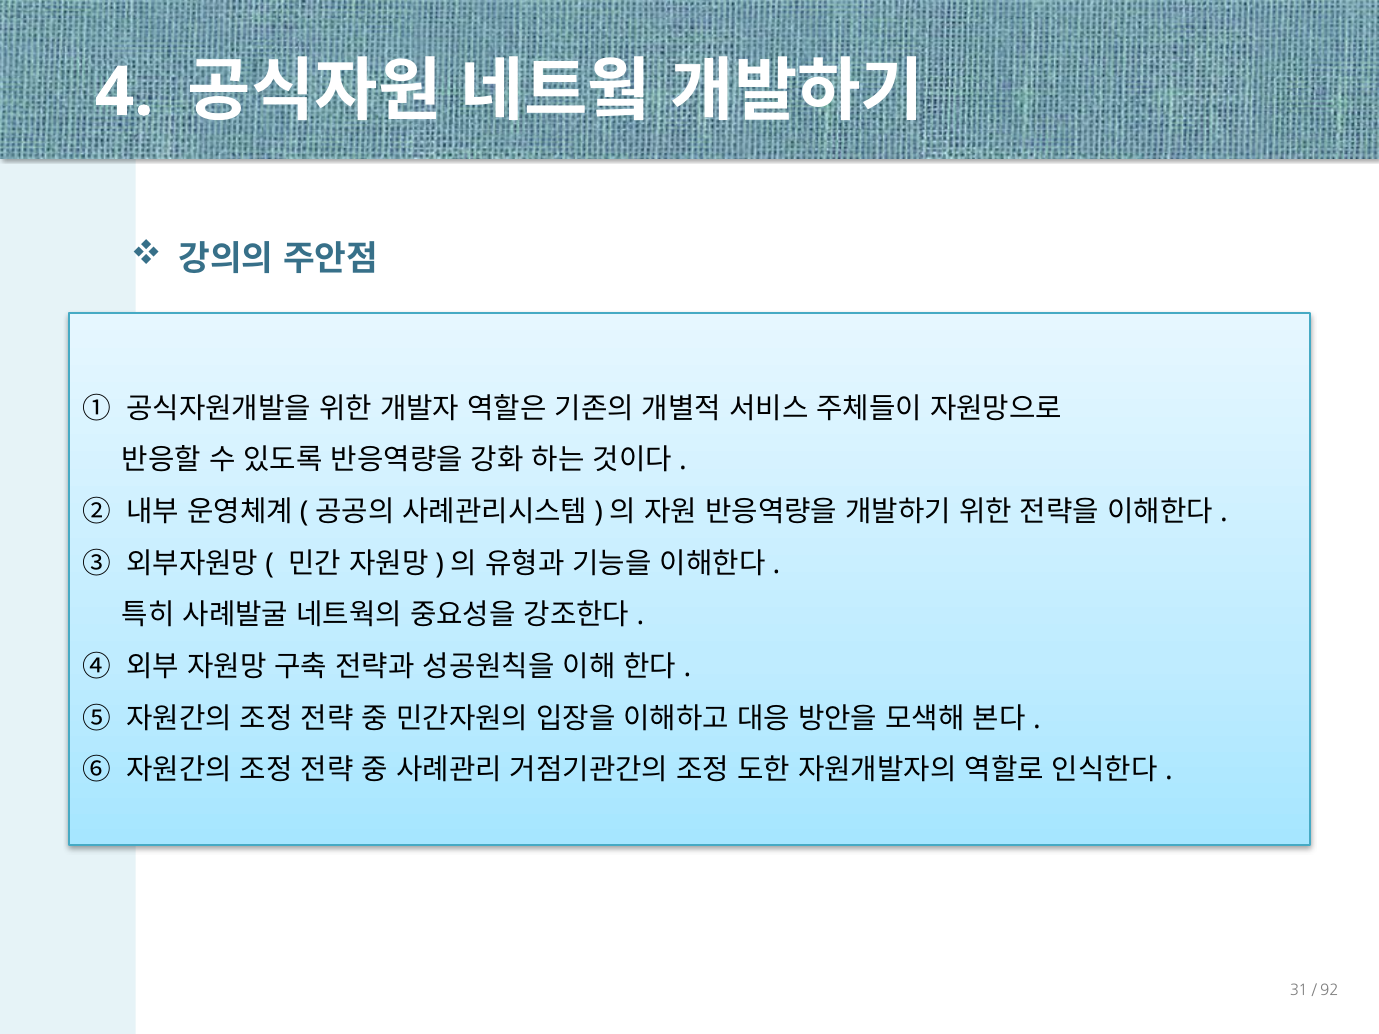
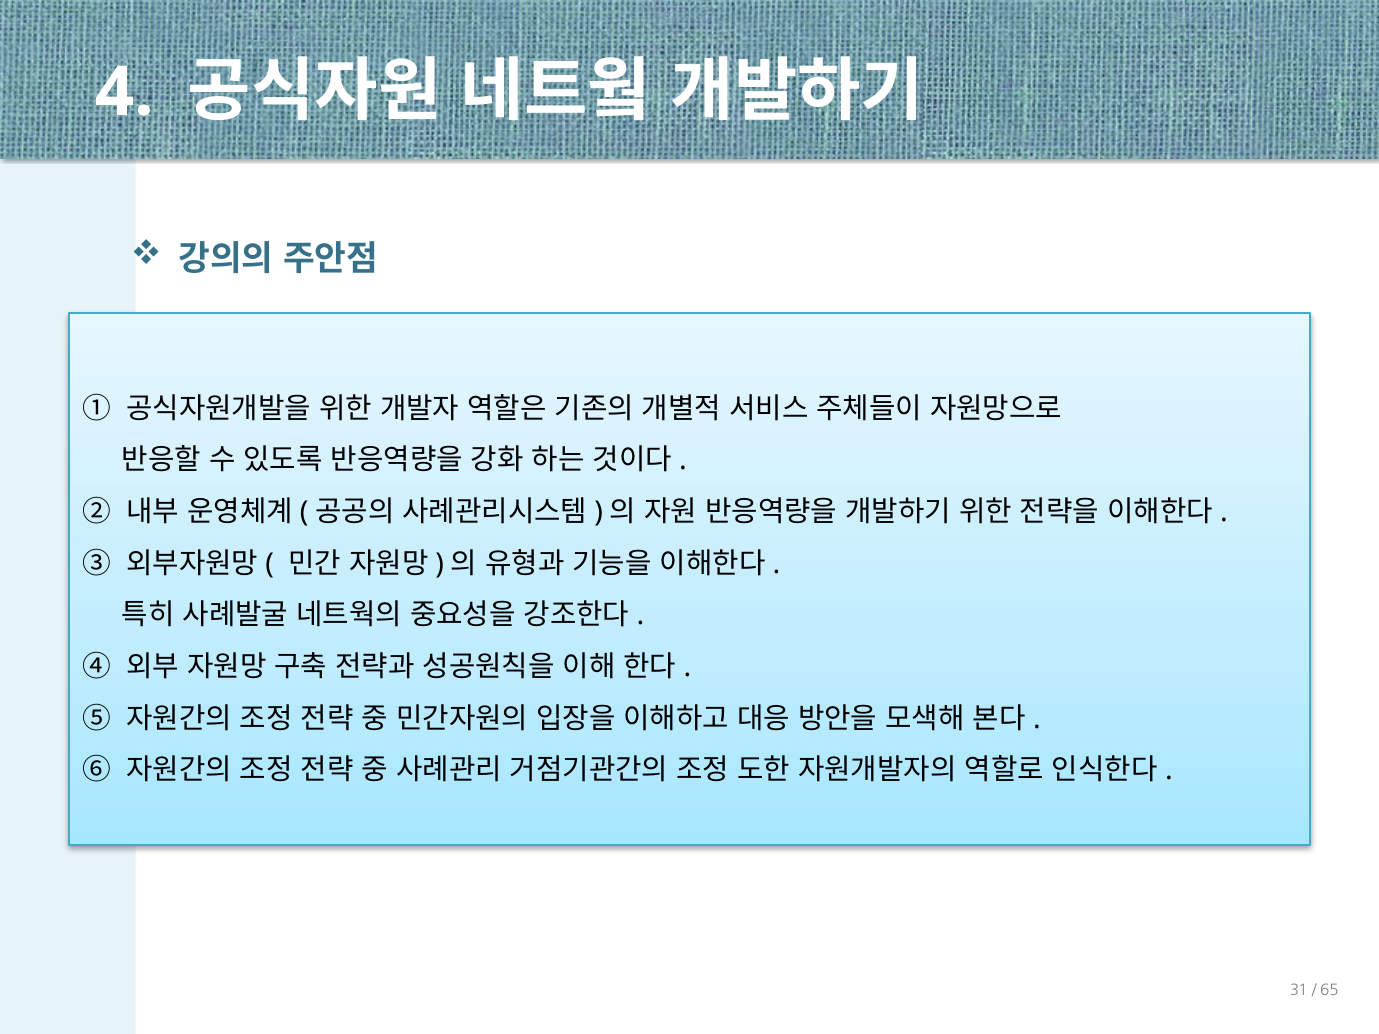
92: 92 -> 65 (1329, 990)
